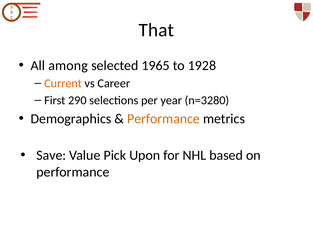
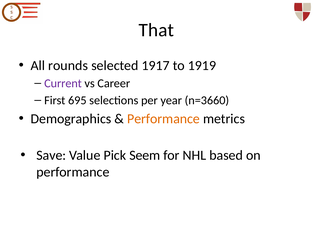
among: among -> rounds (68, 66)
1965: 1965 -> 1917 (156, 66)
1928: 1928 -> 1919 (202, 66)
Current colour: orange -> purple (63, 84)
290: 290 -> 695 (77, 101)
n=3280: n=3280 -> n=3660 (207, 101)
Upon: Upon -> Seem (145, 156)
